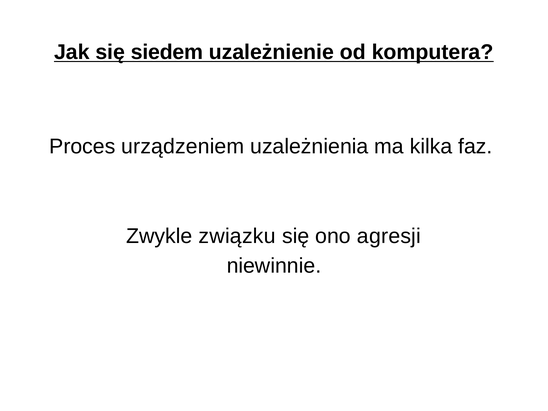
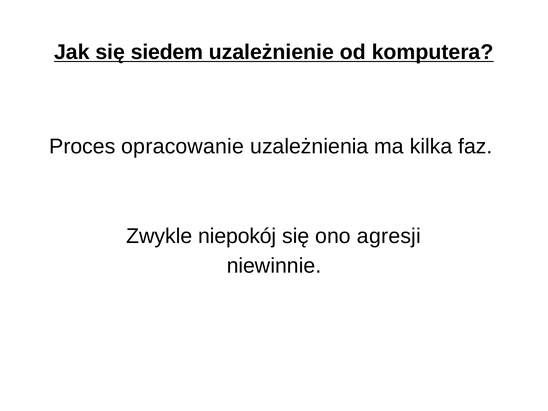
urządzeniem: urządzeniem -> opracowanie (183, 146)
związku: związku -> niepokój (237, 236)
